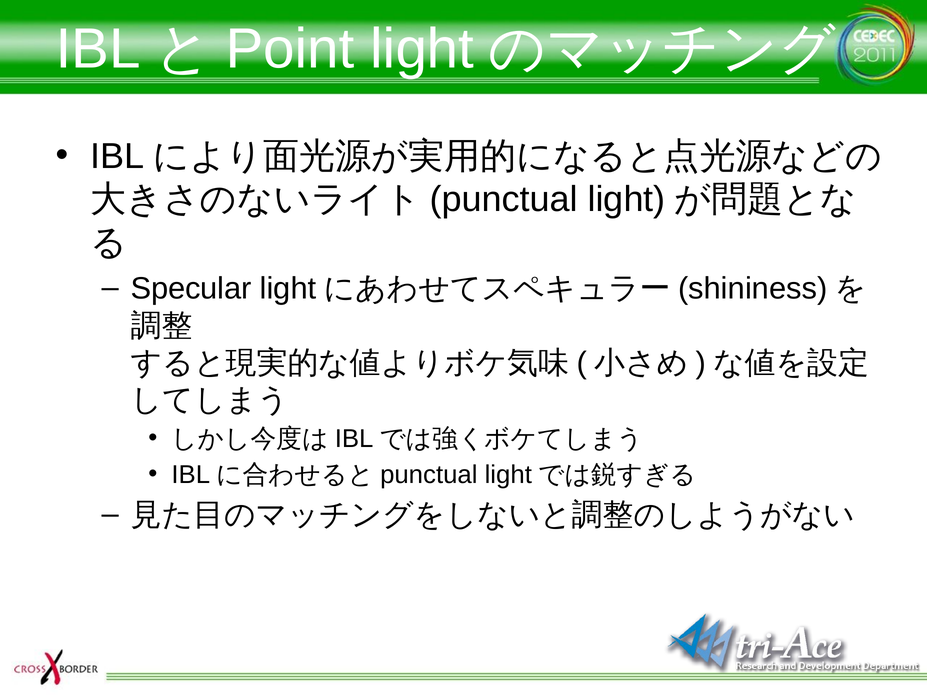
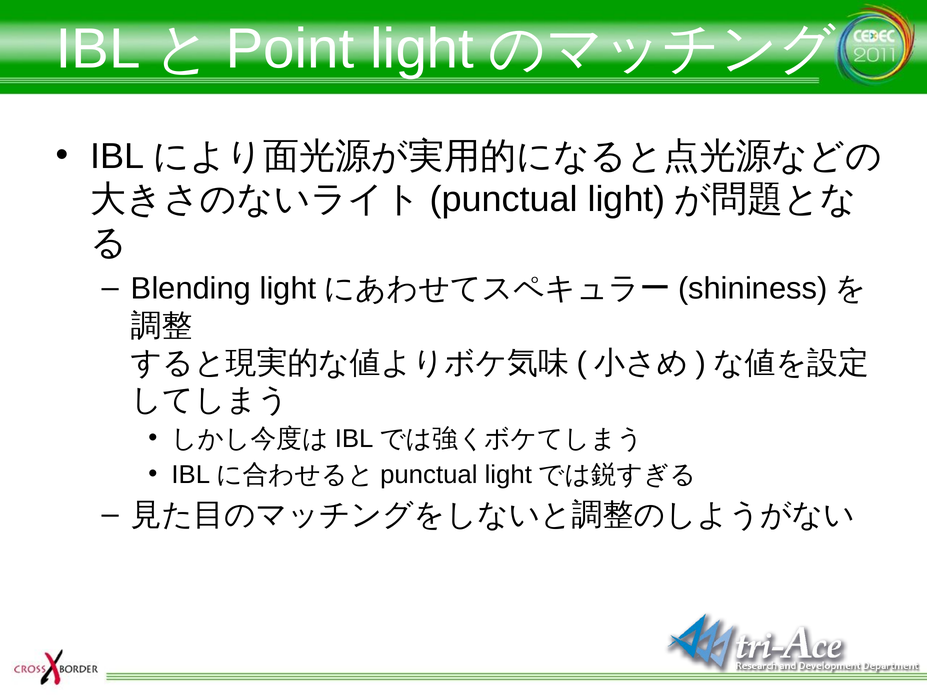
Specular: Specular -> Blending (191, 289)
